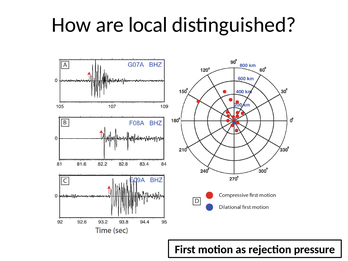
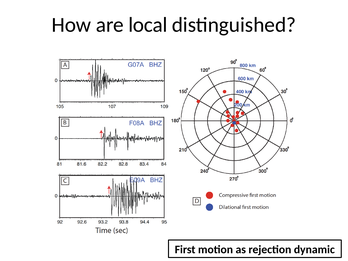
pressure: pressure -> dynamic (314, 250)
